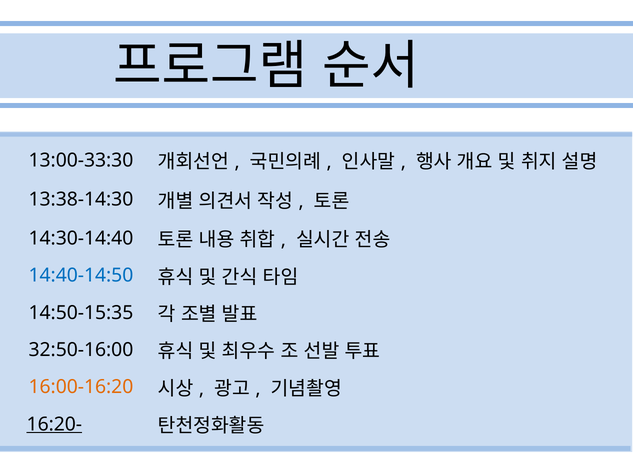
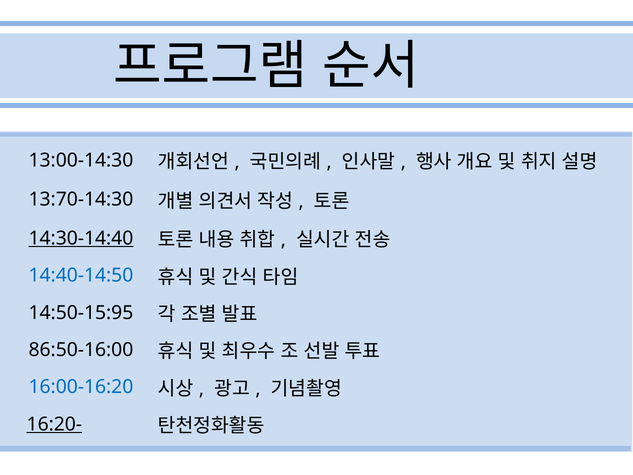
13:00-33:30: 13:00-33:30 -> 13:00-14:30 (81, 160)
13:38-14:30: 13:38-14:30 -> 13:70-14:30 (81, 199)
14:30-14:40 underline: none -> present (81, 238)
14:50-15:35: 14:50-15:35 -> 14:50-15:95 (81, 313)
32:50-16:00: 32:50-16:00 -> 86:50-16:00 (81, 350)
16:00-16:20 colour: orange -> blue (81, 387)
